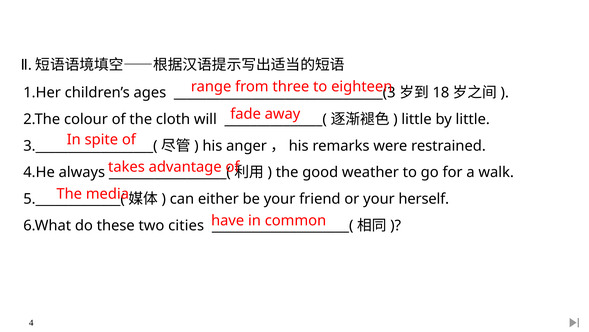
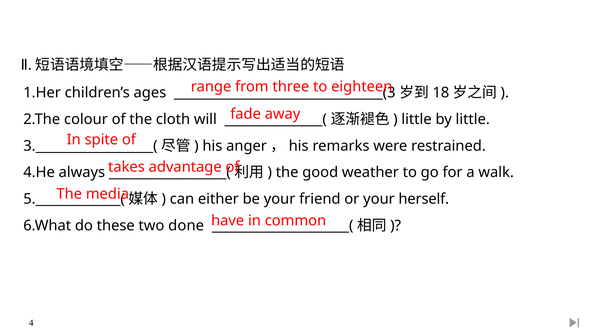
cities: cities -> done (186, 225)
